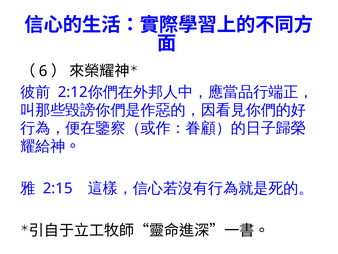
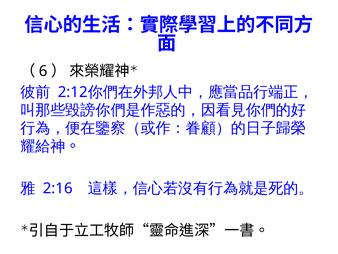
2:15: 2:15 -> 2:16 (58, 188)
